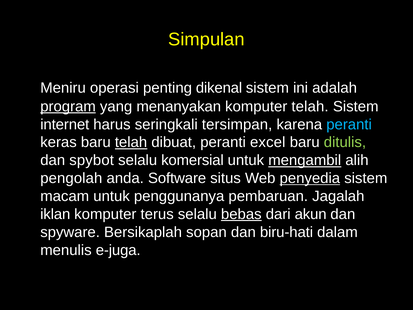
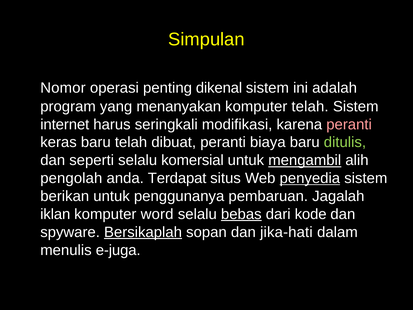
Meniru: Meniru -> Nomor (63, 88)
program underline: present -> none (68, 106)
tersimpan: tersimpan -> modifikasi (237, 124)
peranti colour: light blue -> pink (349, 124)
telah underline: present -> none (131, 142)
excel: excel -> biaya (268, 142)
spybot: spybot -> seperti (92, 160)
Software: Software -> Terdapat (177, 178)
macam: macam -> berikan (65, 196)
terus: terus -> word (157, 214)
akun: akun -> kode (311, 214)
Bersikaplah underline: none -> present (143, 232)
biru-hati: biru-hati -> jika-hati (286, 232)
